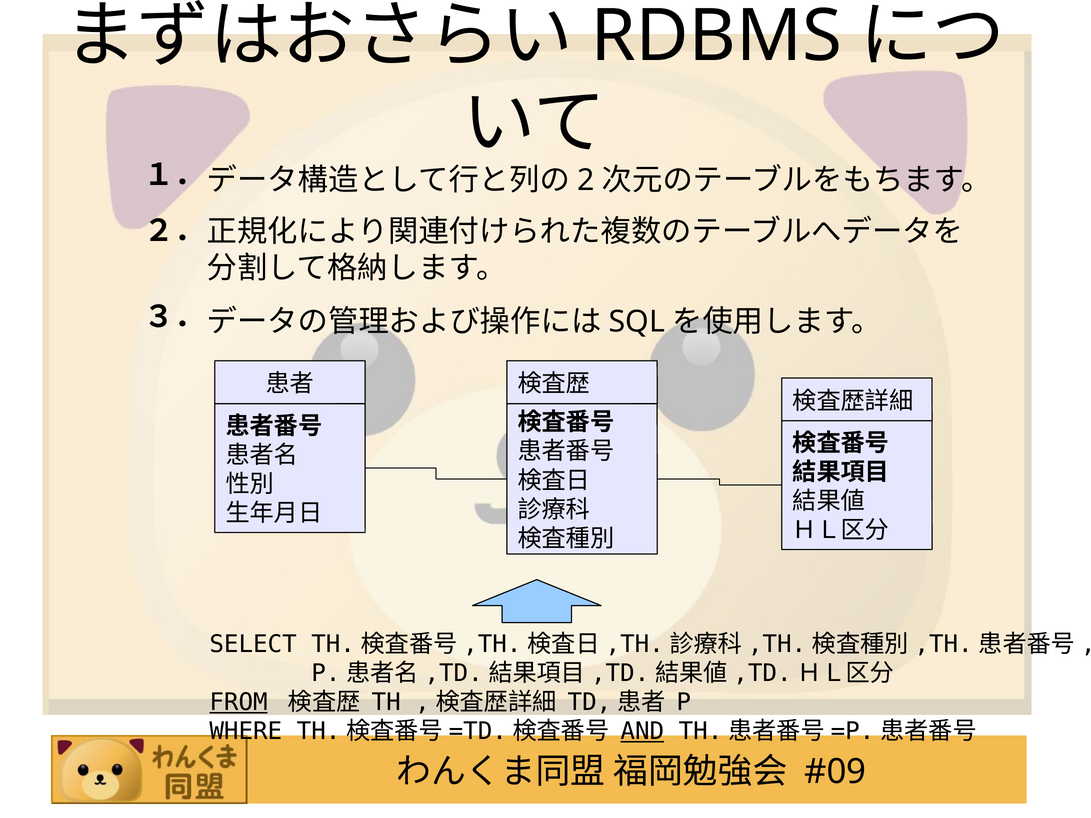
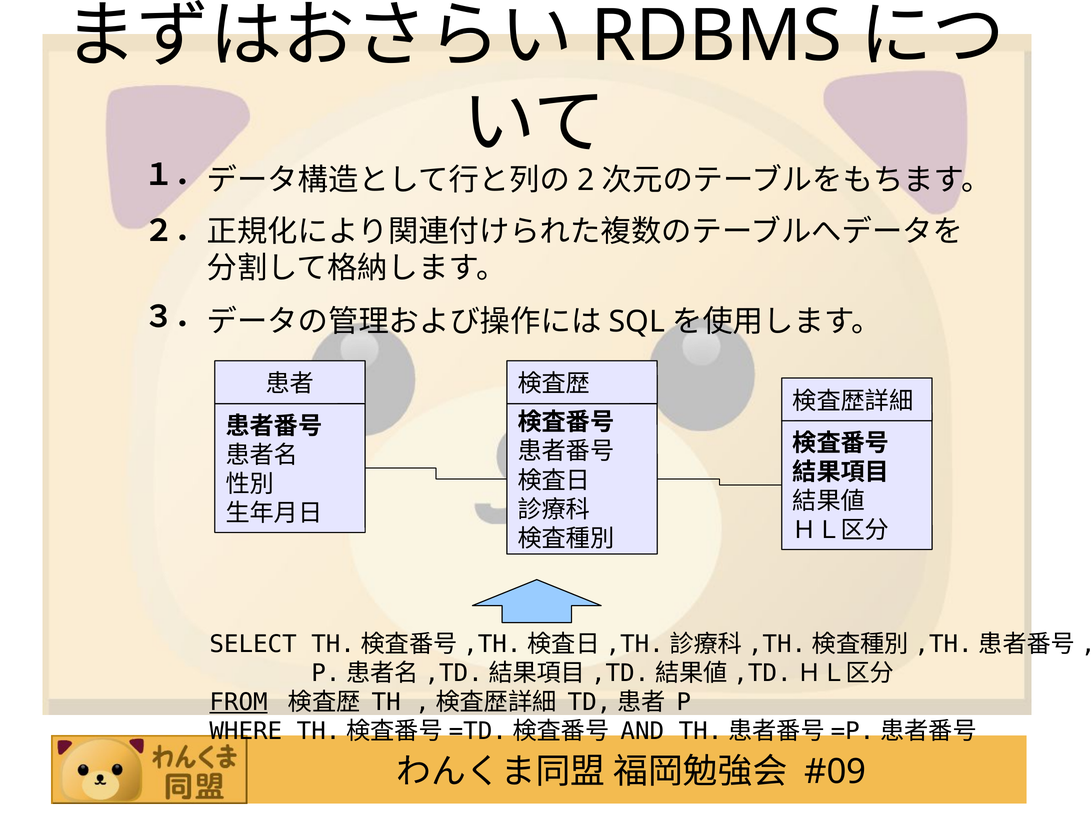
AND underline: present -> none (642, 732)
